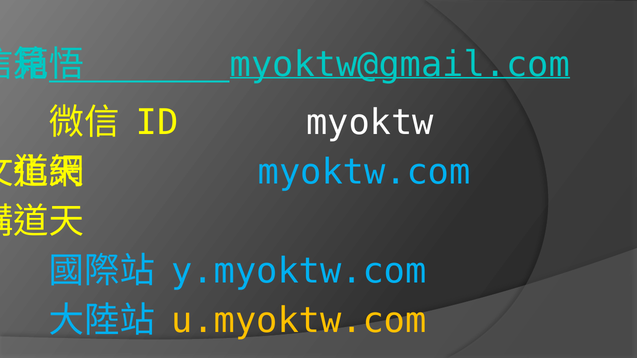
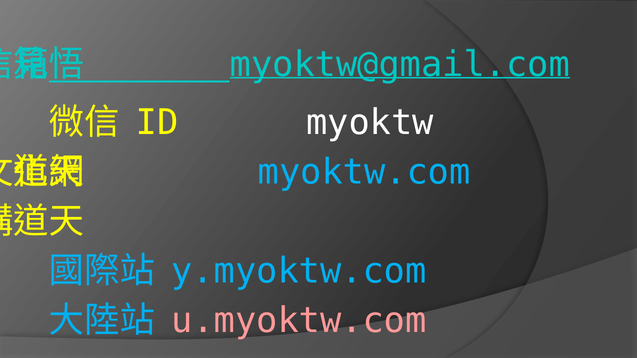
u.myoktw.com colour: yellow -> pink (299, 321)
